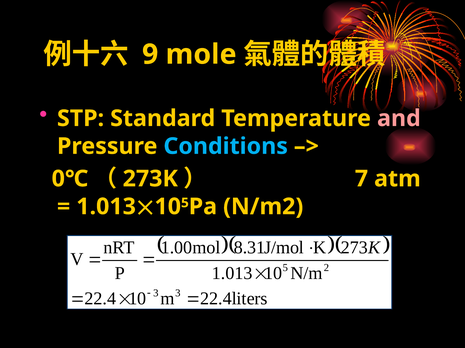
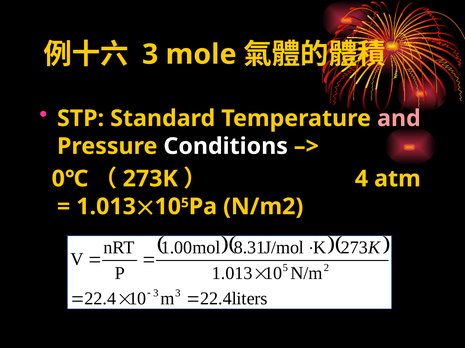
9: 9 -> 3 (150, 54)
Conditions colour: light blue -> white (226, 147)
7: 7 -> 4 (361, 179)
